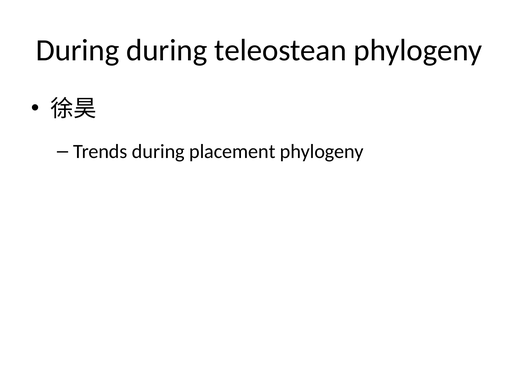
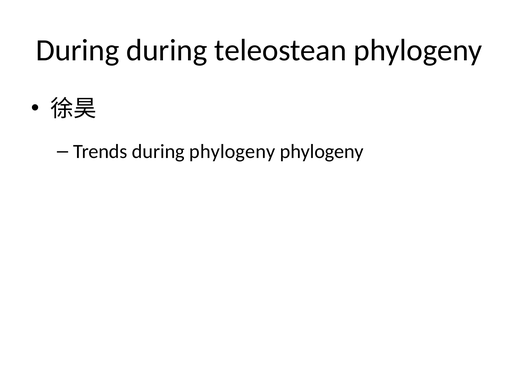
during placement: placement -> phylogeny (232, 151)
